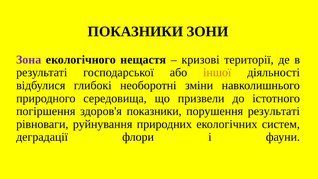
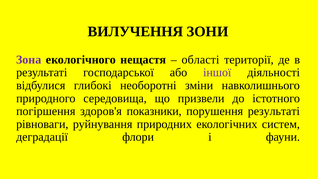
ПОКАЗНИКИ: ПОКАЗНИКИ -> ВИЛУЧЕННЯ (135, 32)
кризові: кризові -> області (200, 60)
іншої colour: orange -> purple (217, 72)
